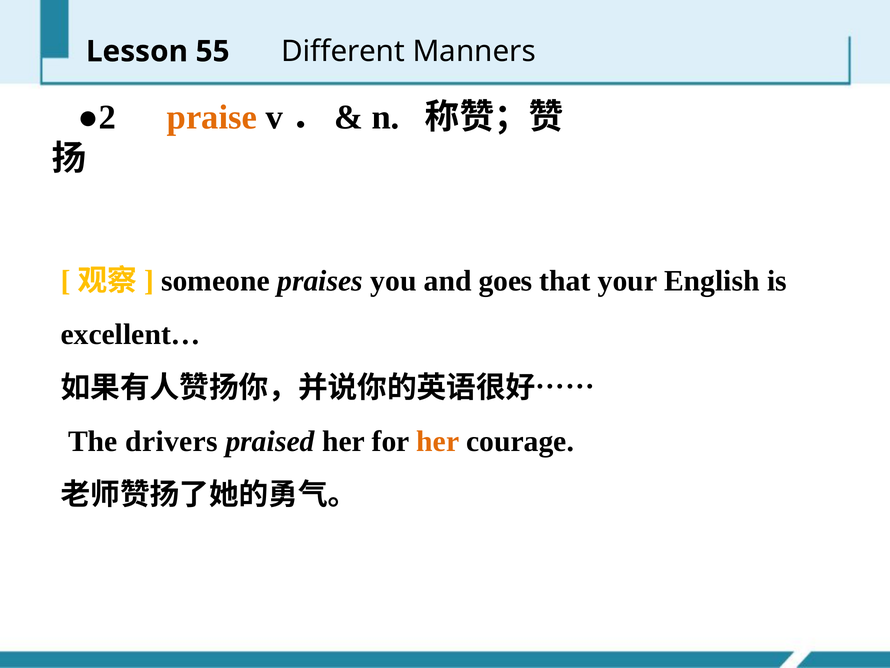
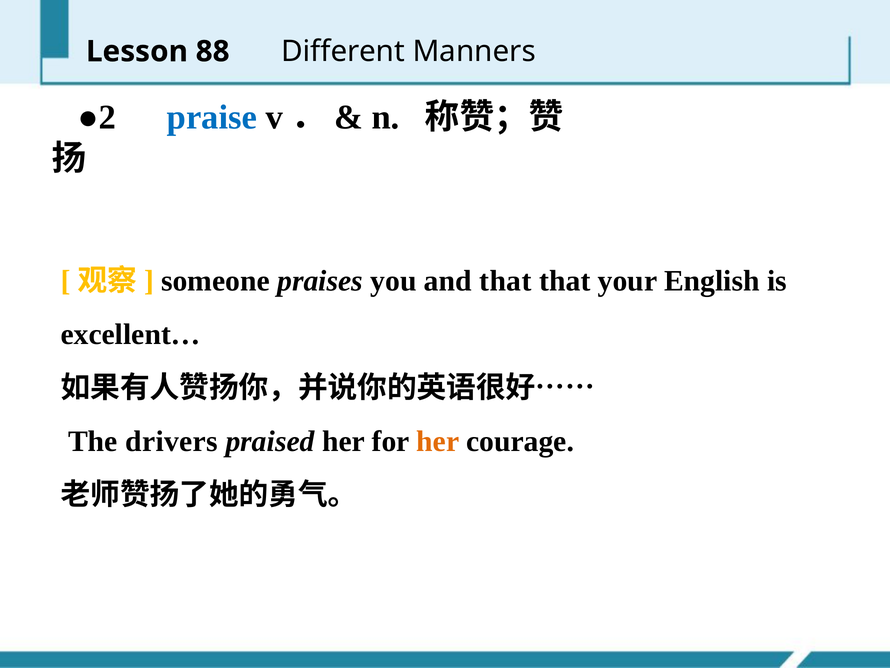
55: 55 -> 88 (213, 51)
praise colour: orange -> blue (212, 117)
and goes: goes -> that (505, 281)
